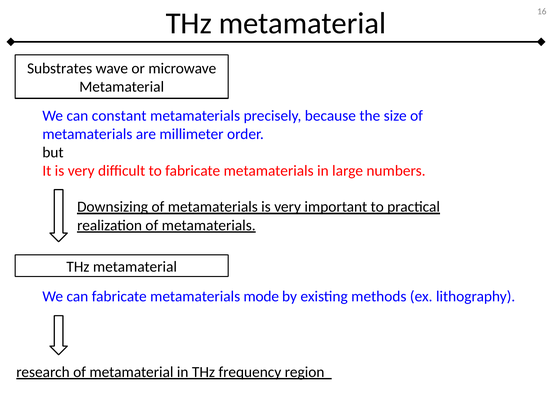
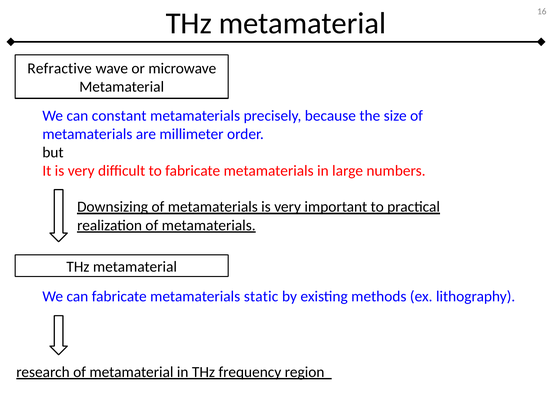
Substrates: Substrates -> Refractive (60, 68)
mode: mode -> static (261, 297)
